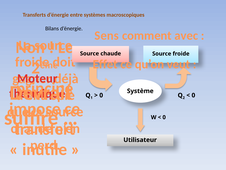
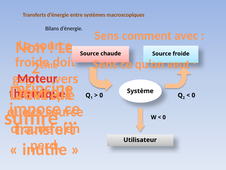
Effet: Effet -> Sens (105, 64)
déjà: déjà -> vers (66, 78)
